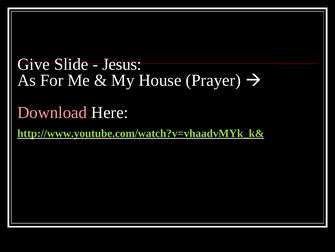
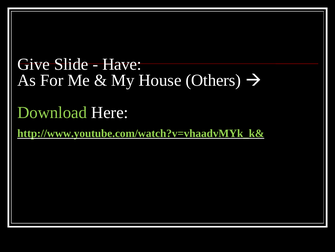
Jesus: Jesus -> Have (122, 64)
Prayer: Prayer -> Others (213, 80)
Download colour: pink -> light green (52, 112)
